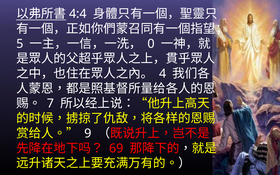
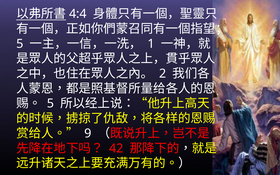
0: 0 -> 1 (151, 44)
4: 4 -> 2 (163, 74)
7: 7 -> 5 (50, 103)
69: 69 -> 42 (116, 148)
